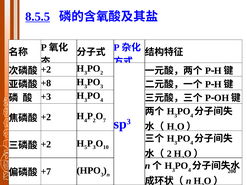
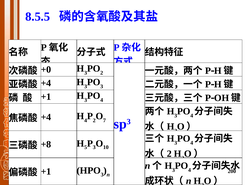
8.5.5 underline: present -> none (38, 17)
+2: +2 -> +0 (46, 70)
+8: +8 -> +4 (46, 83)
+3: +3 -> +1 (46, 97)
+2: +2 -> +4 (46, 117)
+2: +2 -> +8 (46, 145)
+7: +7 -> +1 (46, 172)
